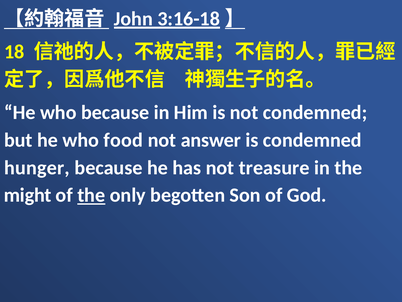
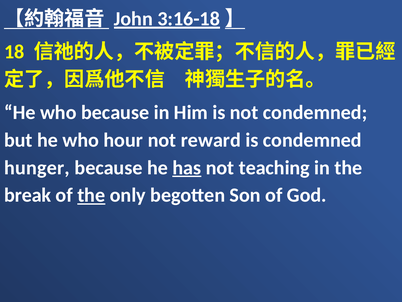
food: food -> hour (123, 140)
answer: answer -> reward (211, 140)
has underline: none -> present (187, 167)
treasure: treasure -> teaching (274, 167)
might: might -> break (28, 195)
